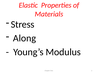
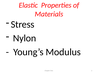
Along: Along -> Nylon (25, 38)
